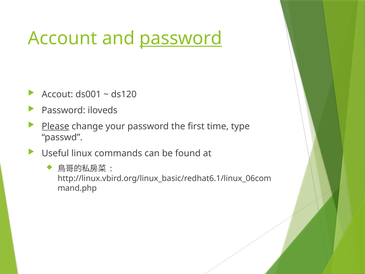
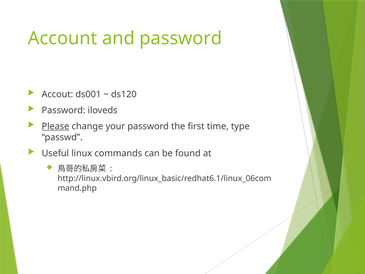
password underline: present -> none (181, 38)
